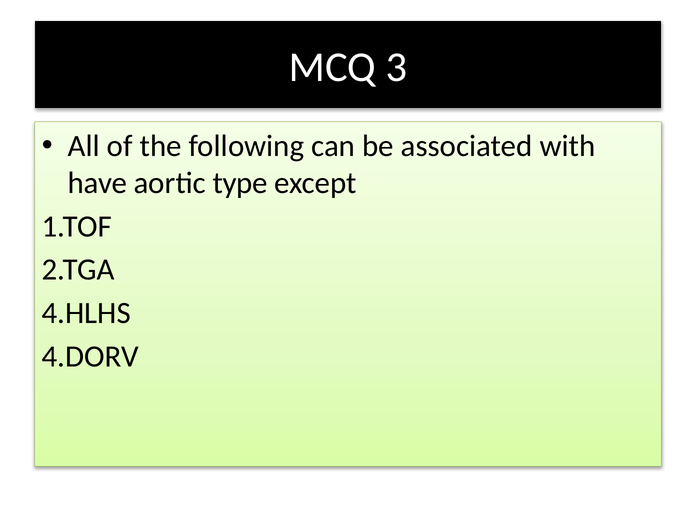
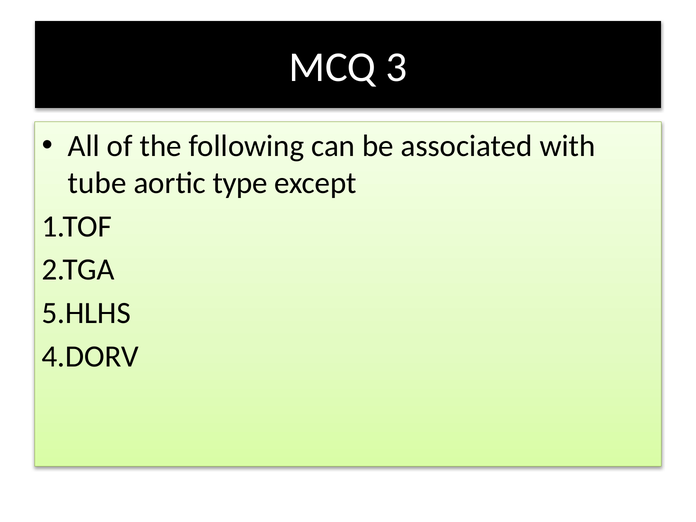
have: have -> tube (97, 183)
4.HLHS: 4.HLHS -> 5.HLHS (86, 313)
